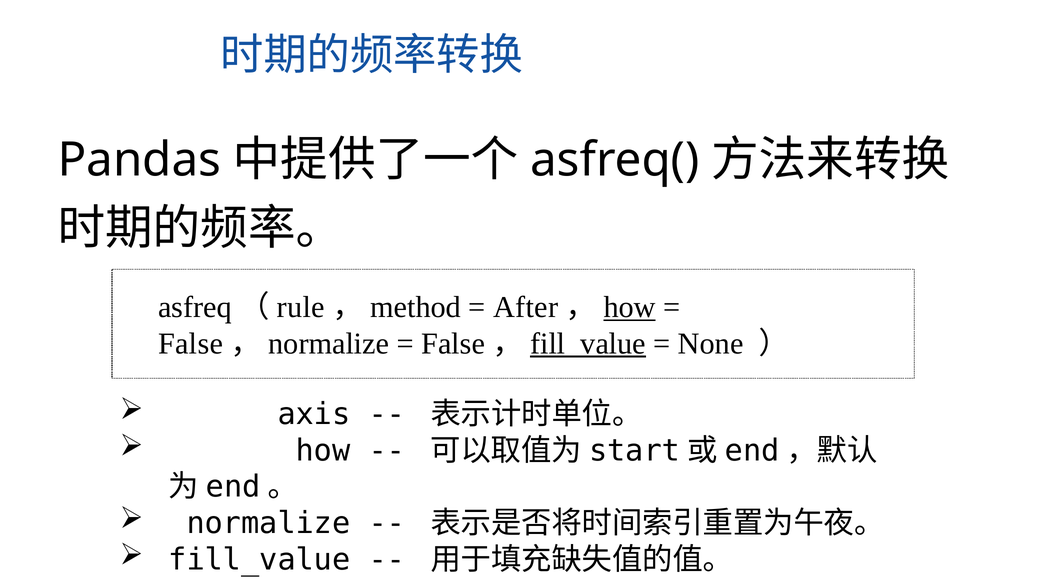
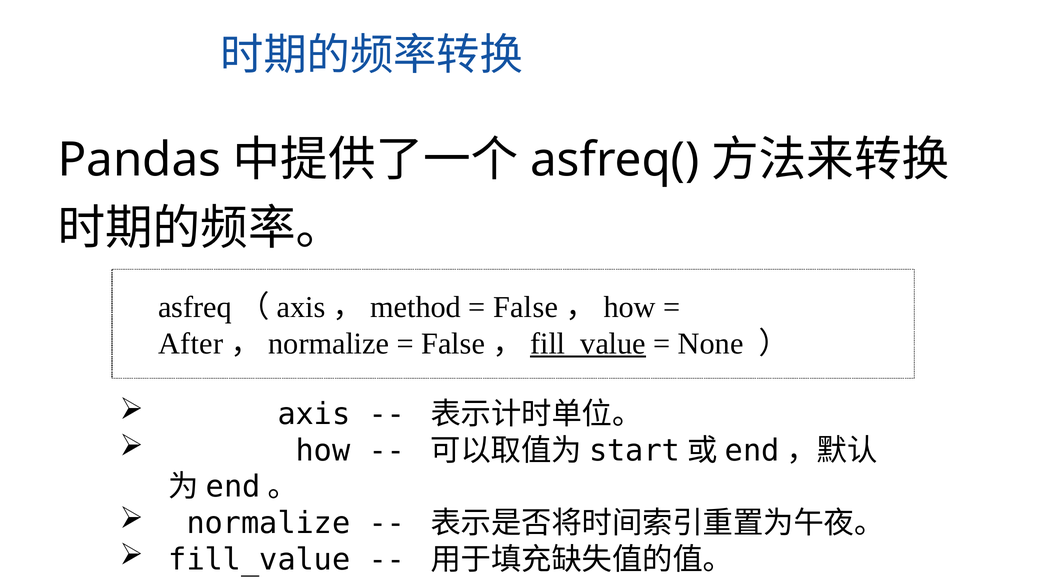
rule: rule -> axis (301, 307)
After: After -> False (526, 307)
how underline: present -> none (630, 307)
False: False -> After (191, 343)
